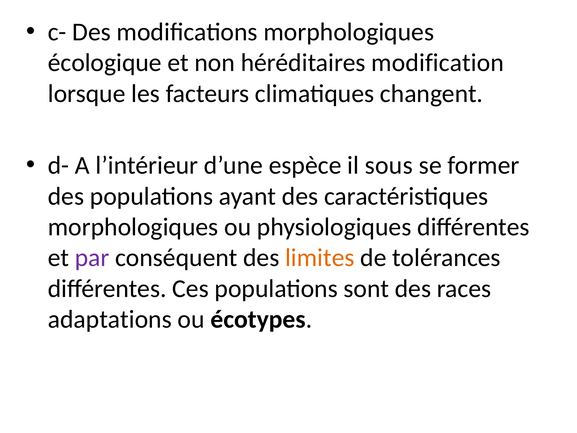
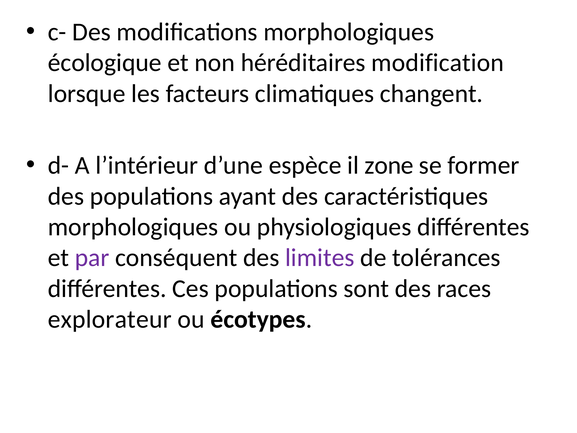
sous: sous -> zone (389, 165)
limites colour: orange -> purple (320, 258)
adaptations: adaptations -> explorateur (110, 319)
